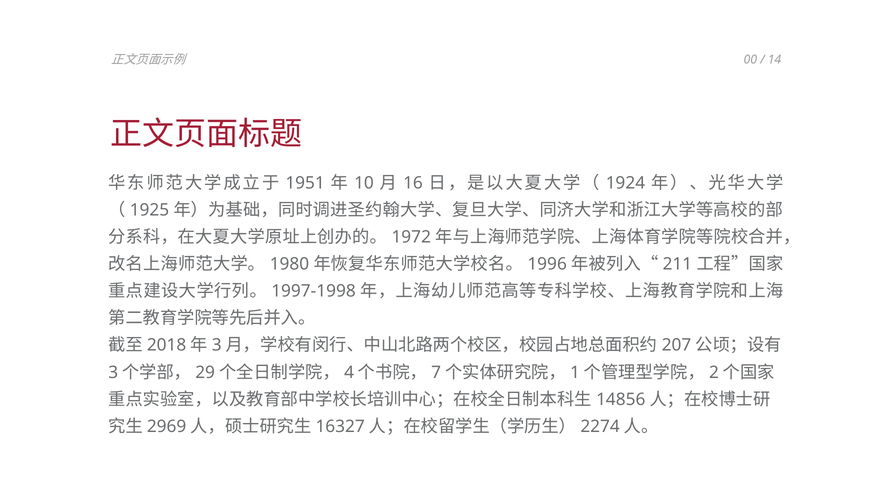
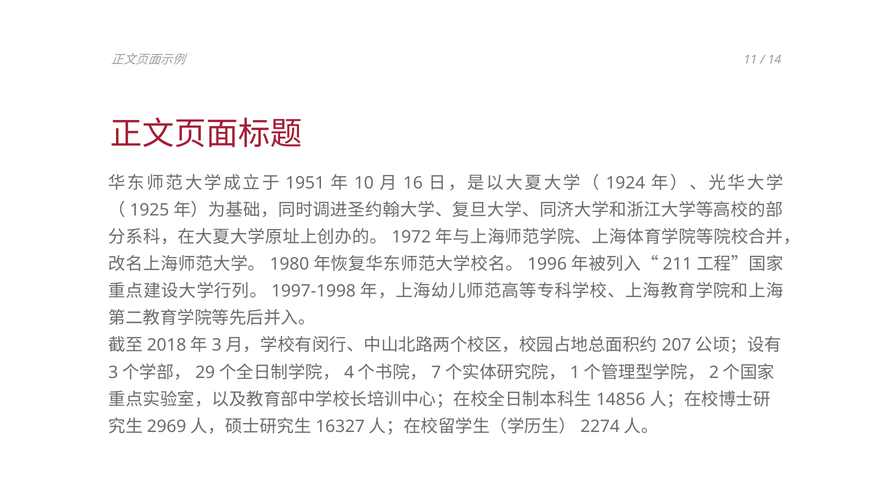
00: 00 -> 11 (750, 60)
